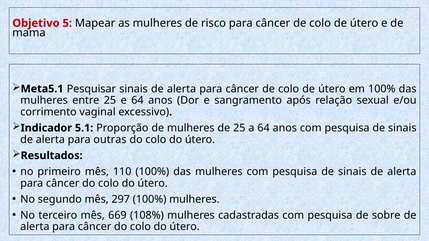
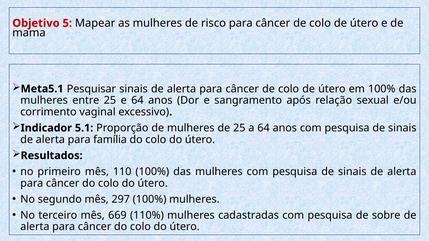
outras: outras -> família (110, 140)
108%: 108% -> 110% (147, 215)
